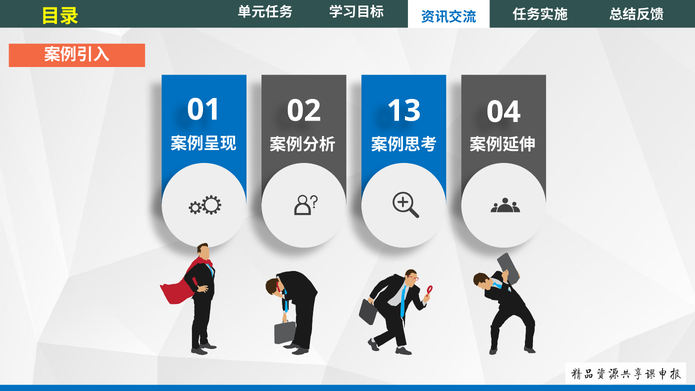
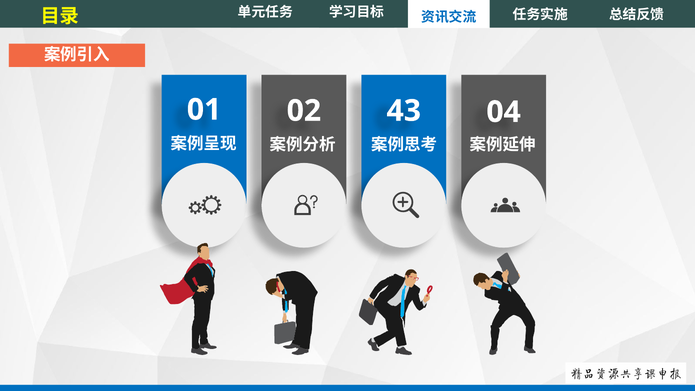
13: 13 -> 43 (404, 111)
